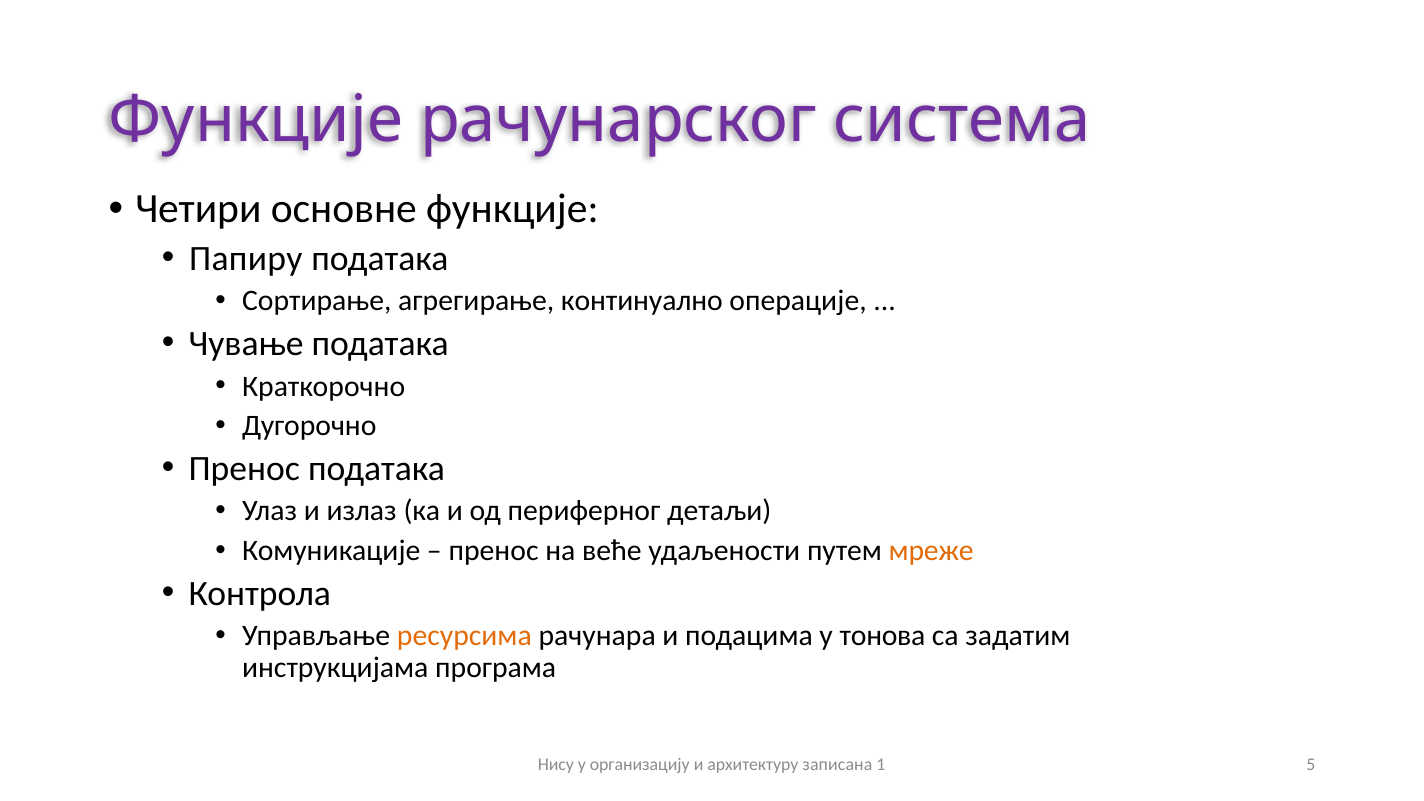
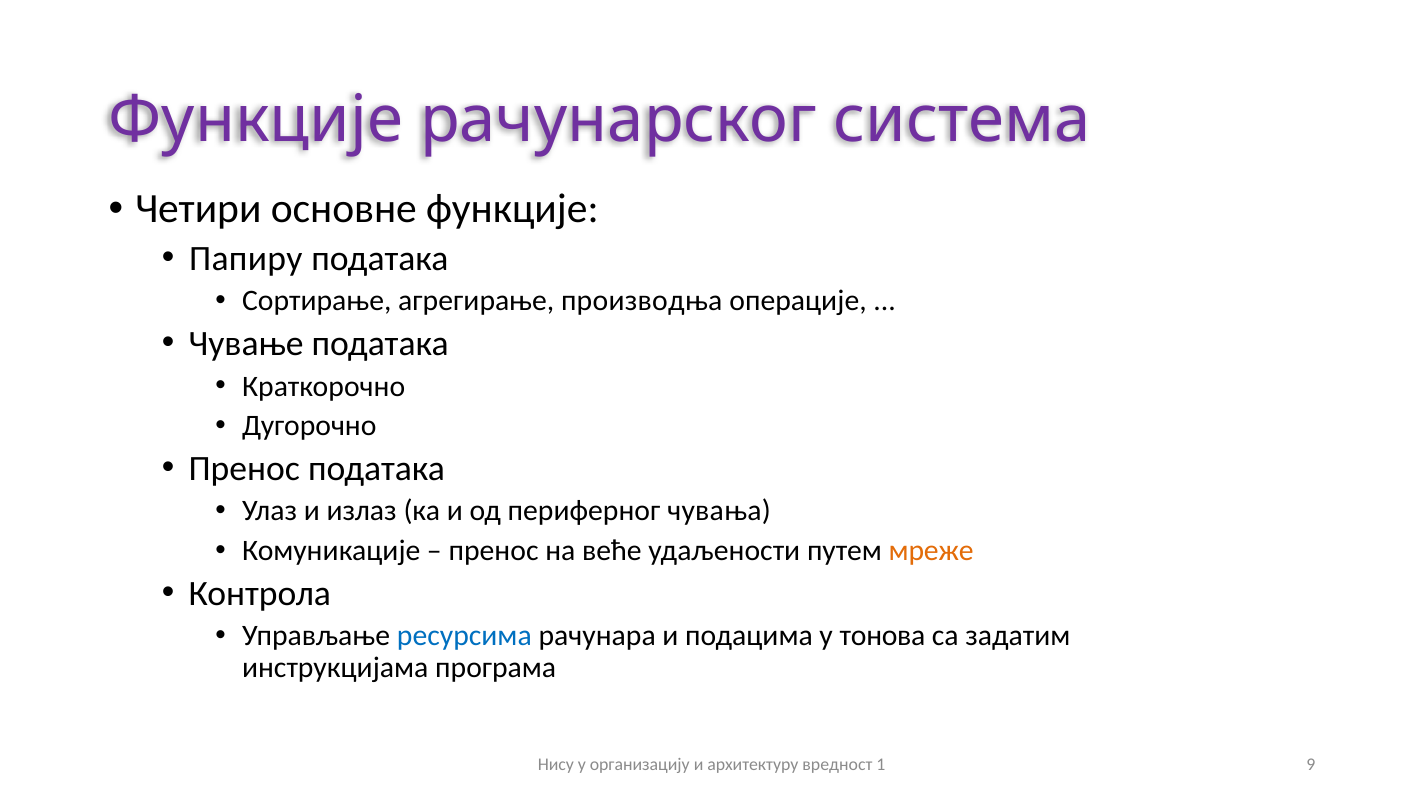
континуално: континуално -> производња (642, 301)
детаљи: детаљи -> чувања (719, 511)
ресурсима colour: orange -> blue (464, 636)
записана: записана -> вредност (837, 765)
5: 5 -> 9 (1311, 765)
